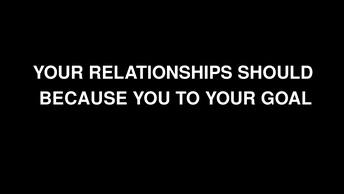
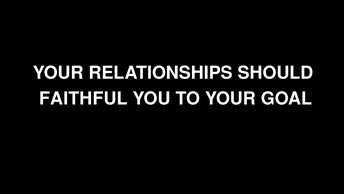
BECAUSE: BECAUSE -> FAITHFUL (83, 98)
